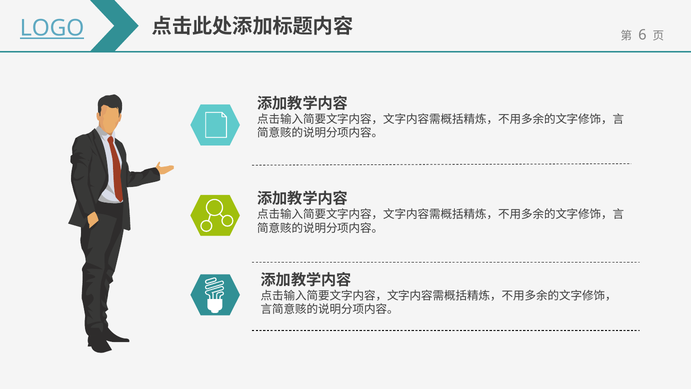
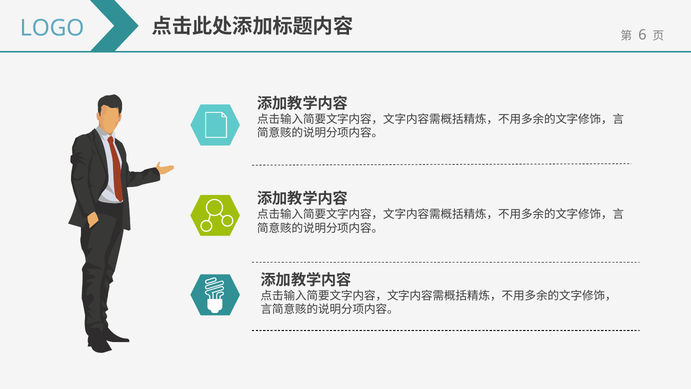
LOGO underline: present -> none (52, 28)
